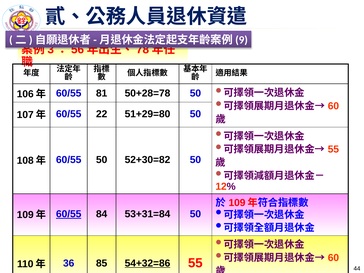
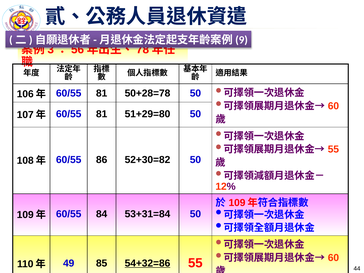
22: 22 -> 81 (102, 114)
60/55 50: 50 -> 86 (102, 160)
60/55 underline: present -> none (69, 214)
36: 36 -> 49 (69, 263)
